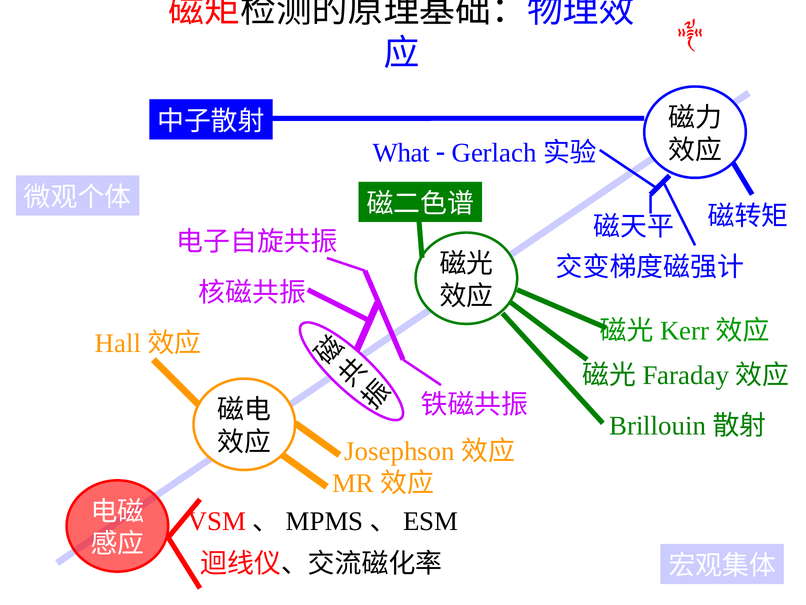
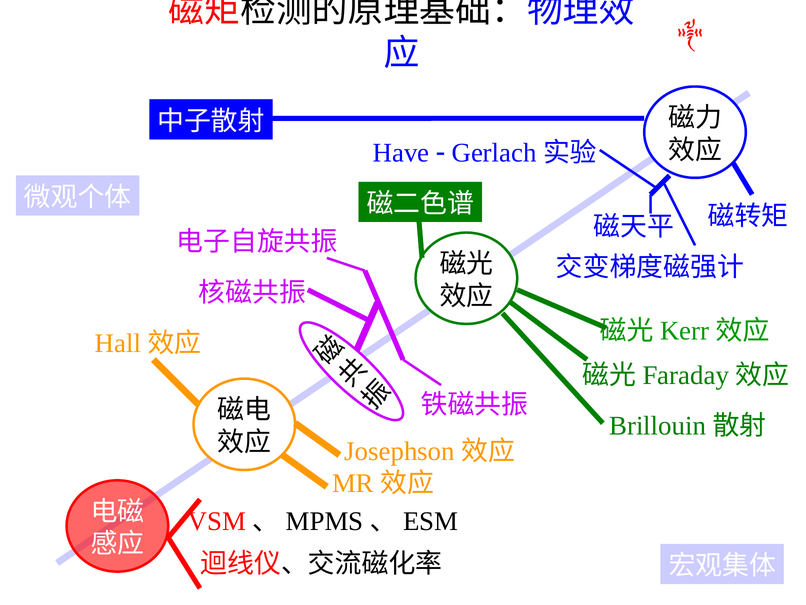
What: What -> Have (401, 153)
